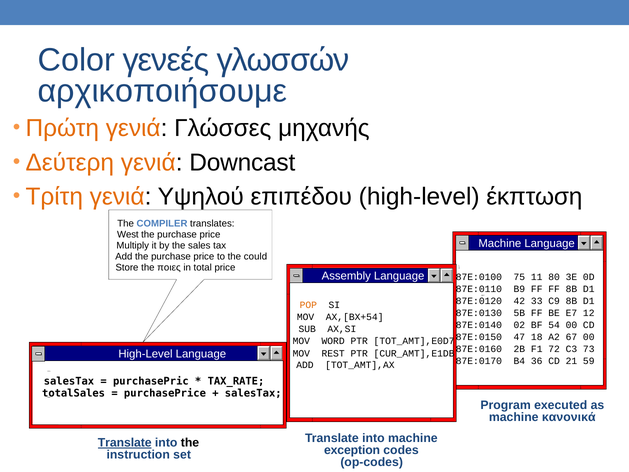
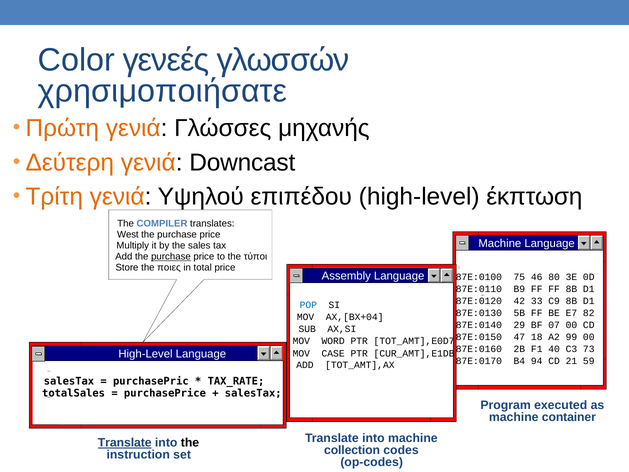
αρχικοποιήσουμε: αρχικοποιήσουμε -> χρησιμοποιήσατε (162, 91)
purchase underline: none -> present (171, 257)
could: could -> τύποι (255, 257)
11: 11 -> 46 (537, 277)
POP colour: orange -> blue (308, 305)
12: 12 -> 82 (589, 313)
AX,[BX+54: AX,[BX+54 -> AX,[BX+04 (355, 317)
02: 02 -> 29 (519, 325)
54: 54 -> 07 (554, 325)
67: 67 -> 99 (571, 337)
72: 72 -> 40 (554, 349)
REST: REST -> CASE (333, 353)
36: 36 -> 94 (537, 361)
κανονικά: κανονικά -> container (569, 417)
exception: exception -> collection (352, 450)
